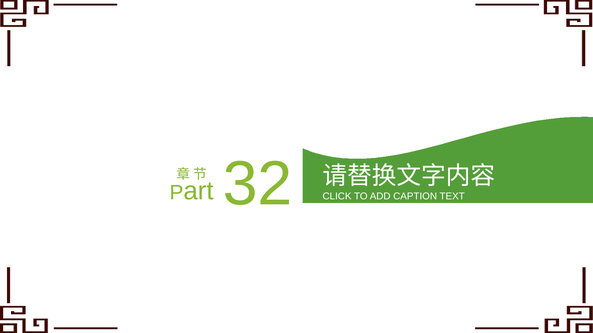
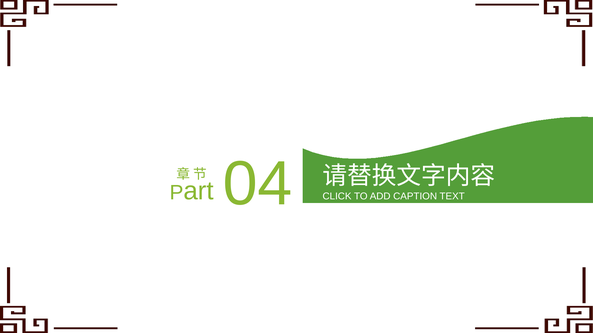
32: 32 -> 04 (258, 184)
